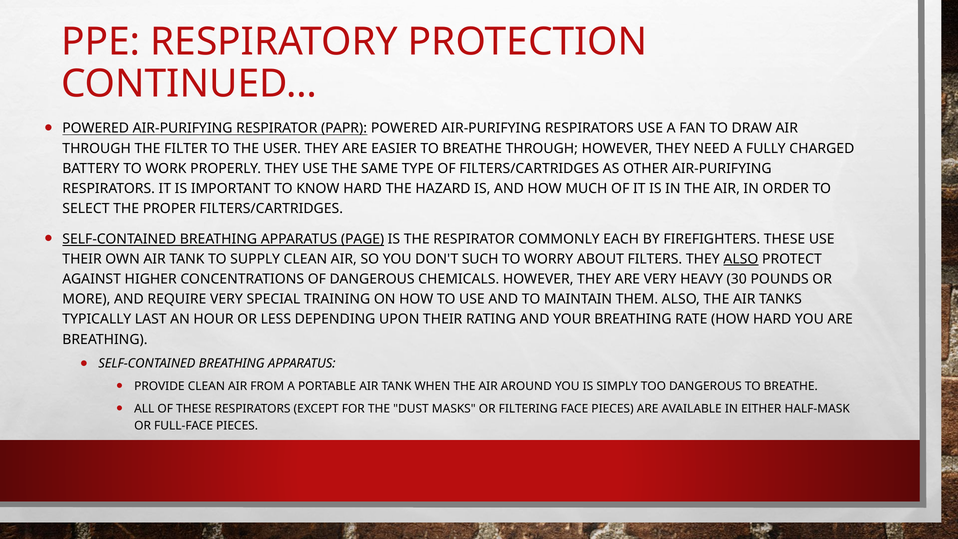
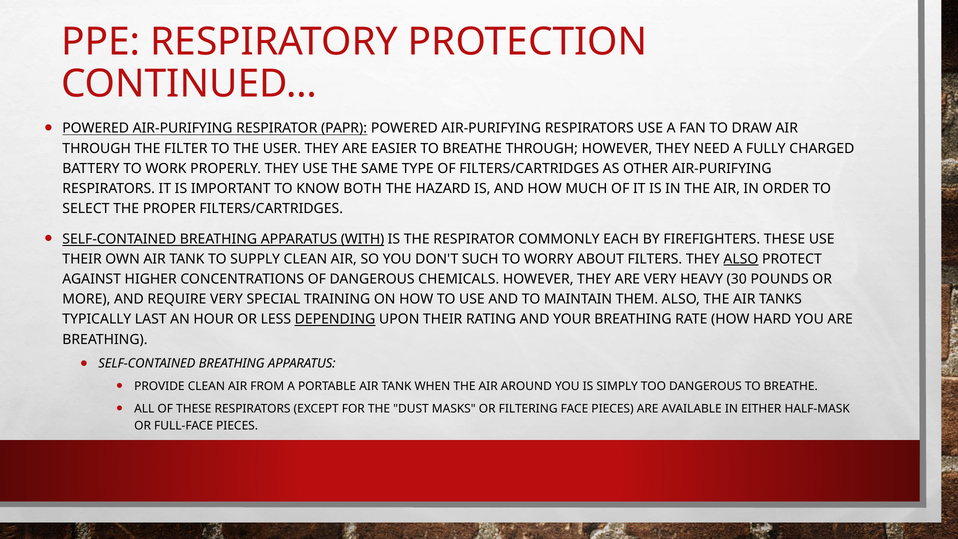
KNOW HARD: HARD -> BOTH (363, 189)
PAGE: PAGE -> WITH (363, 239)
DEPENDING underline: none -> present (335, 319)
